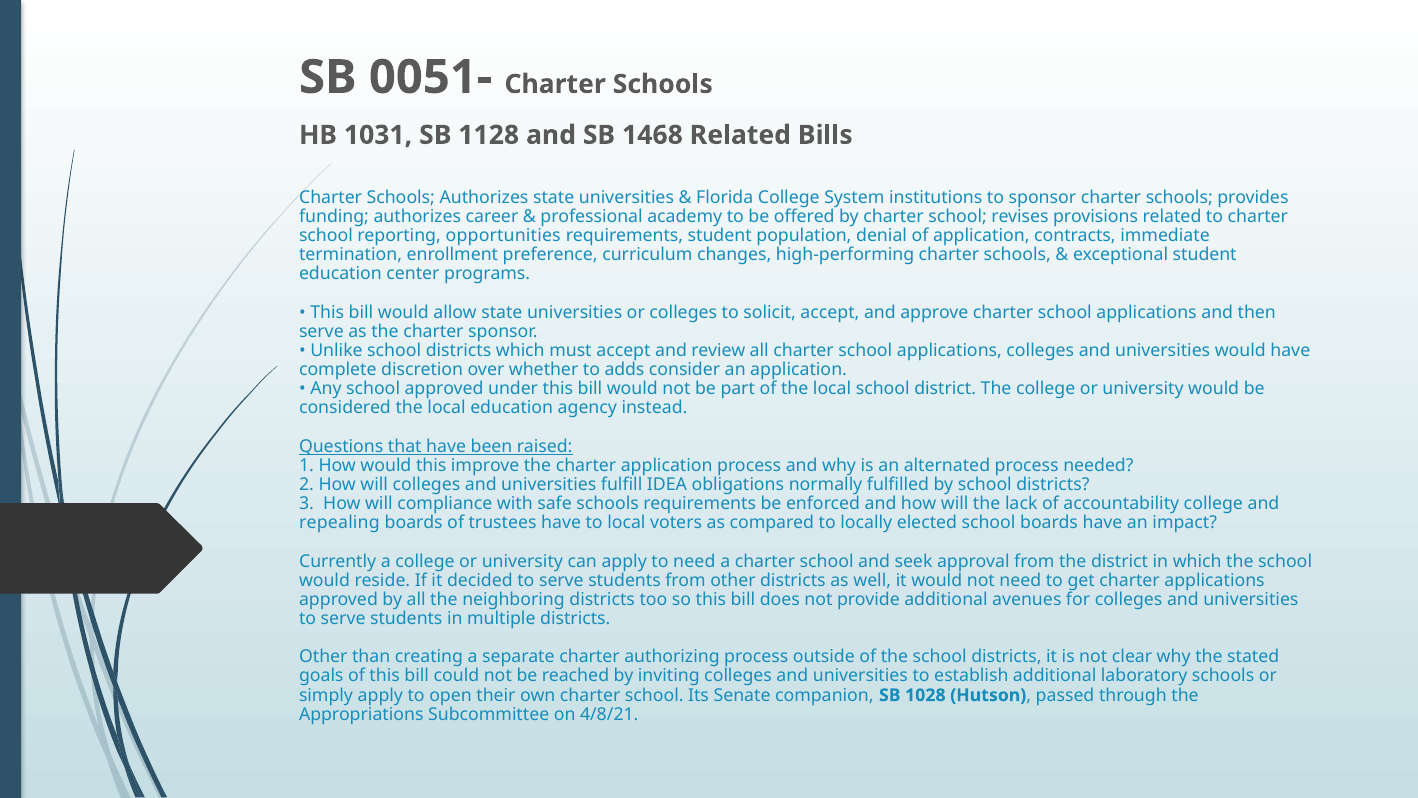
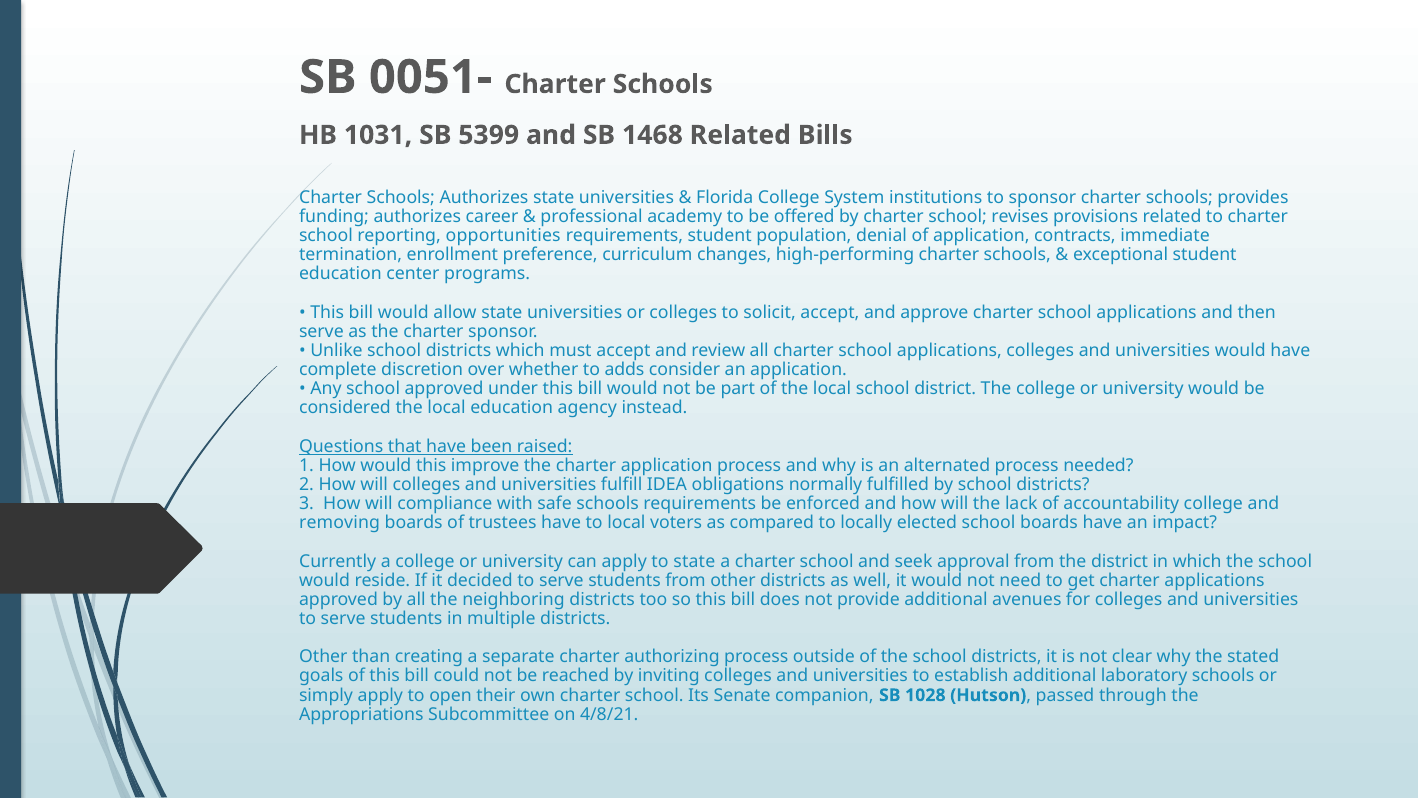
1128: 1128 -> 5399 (489, 135)
repealing: repealing -> removing (340, 523)
to need: need -> state (694, 561)
